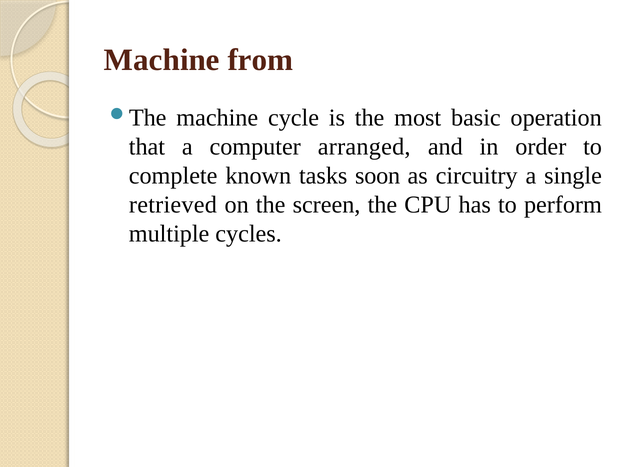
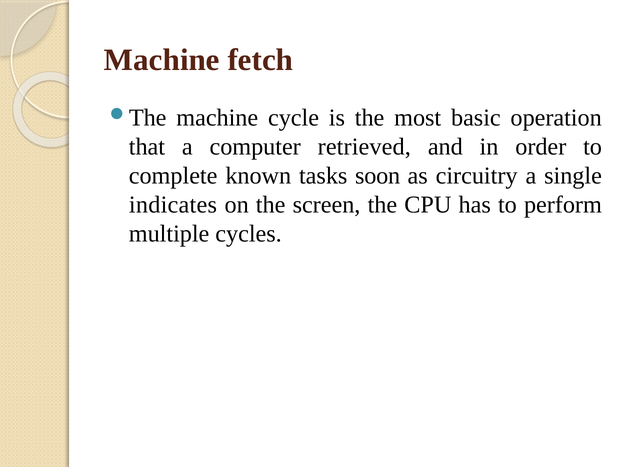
from: from -> fetch (260, 60)
arranged: arranged -> retrieved (364, 147)
retrieved: retrieved -> indicates (173, 205)
